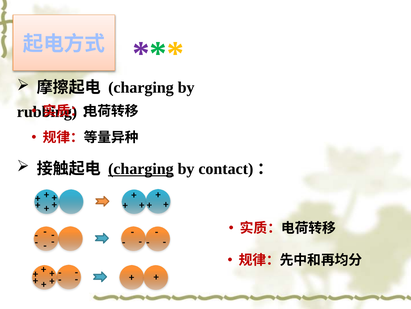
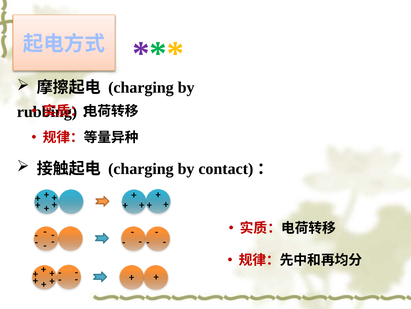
charging underline: present -> none (141, 168)
